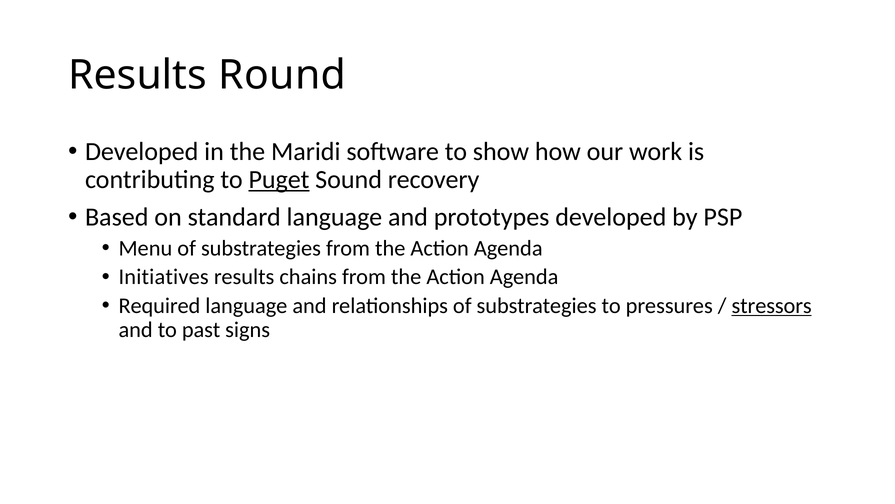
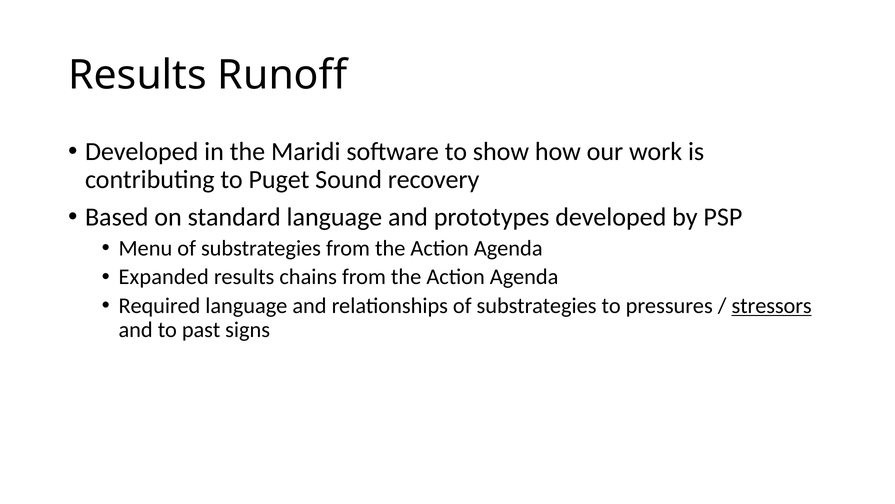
Round: Round -> Runoff (282, 75)
Puget underline: present -> none (279, 180)
Initiatives: Initiatives -> Expanded (164, 277)
